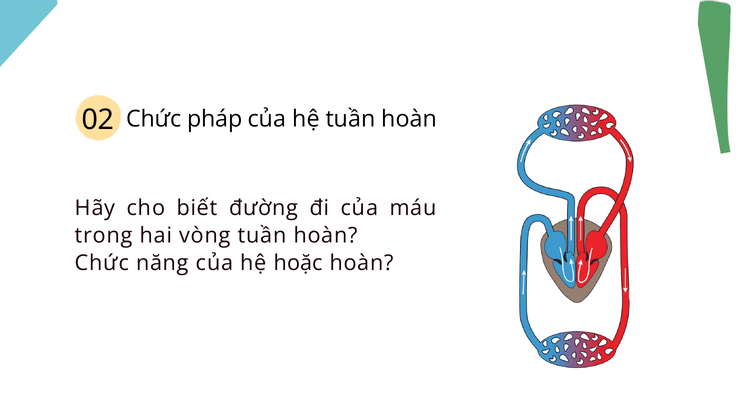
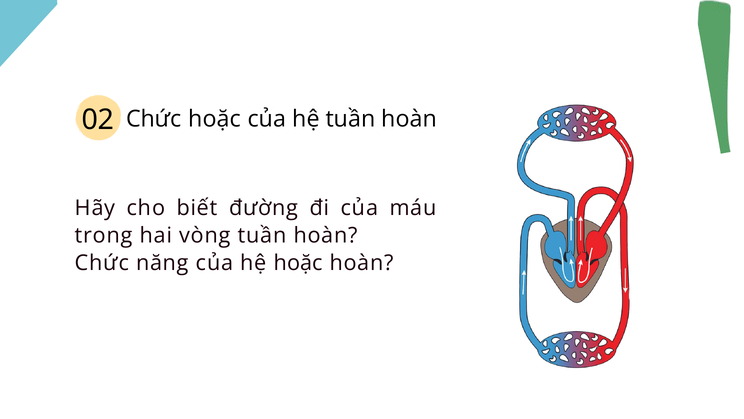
Chức pháp: pháp -> hoặc (215, 119)
